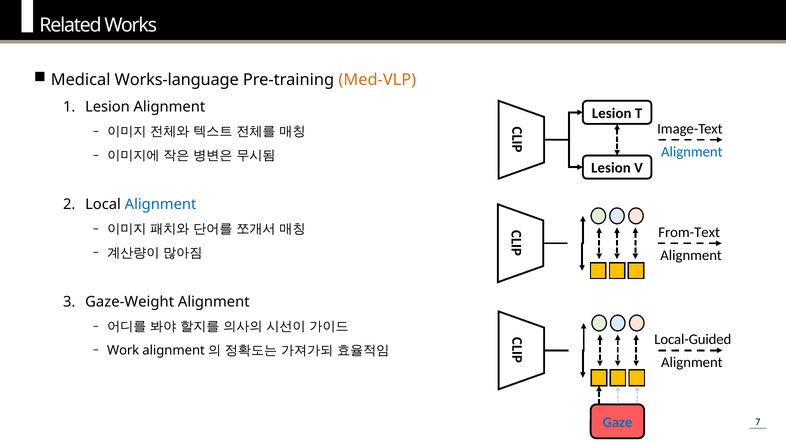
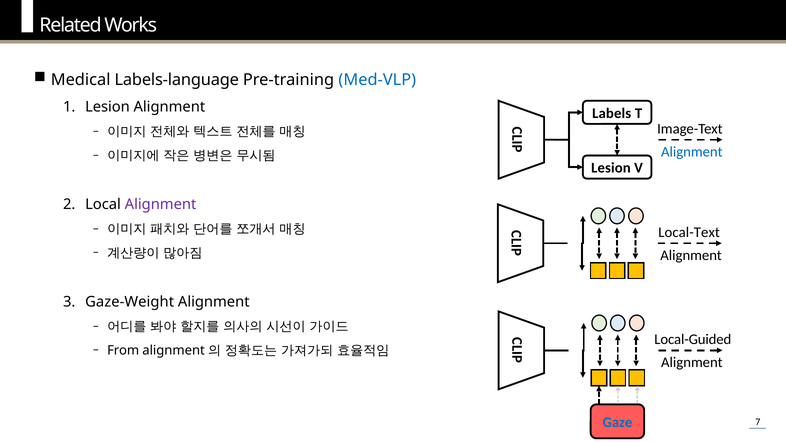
Works-language: Works-language -> Labels-language (177, 80)
Med-VLP colour: orange -> blue (377, 80)
Lesion: Lesion -> Labels (612, 113)
Alignment colour: blue -> purple (161, 204)
From-Text: From-Text -> Local-Text (689, 232)
Work: Work -> From (123, 351)
